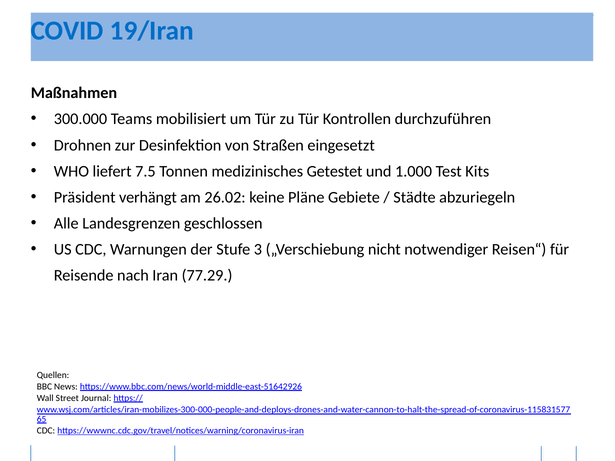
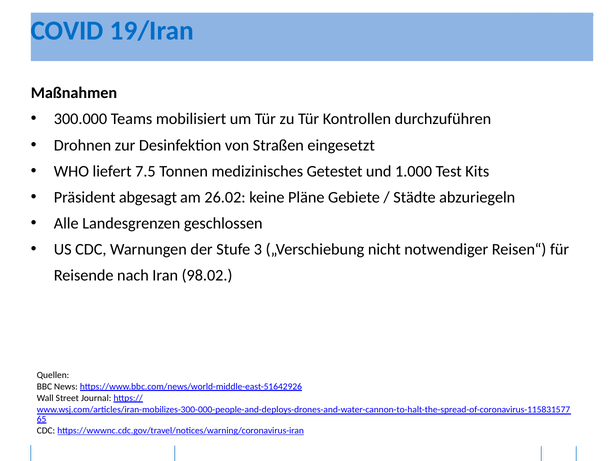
verhängt: verhängt -> abgesagt (148, 197)
77.29: 77.29 -> 98.02 (207, 276)
